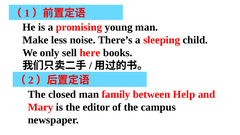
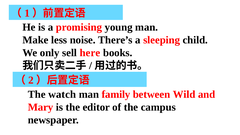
closed: closed -> watch (62, 94)
Help: Help -> Wild (184, 94)
